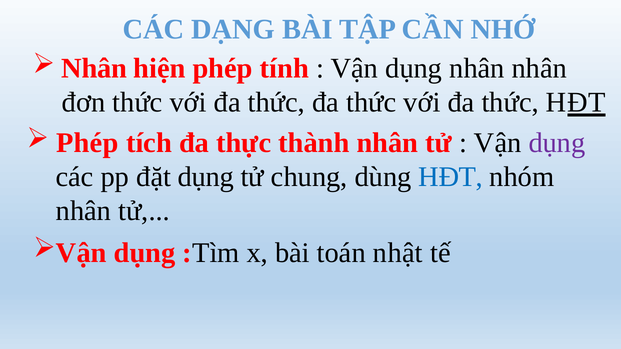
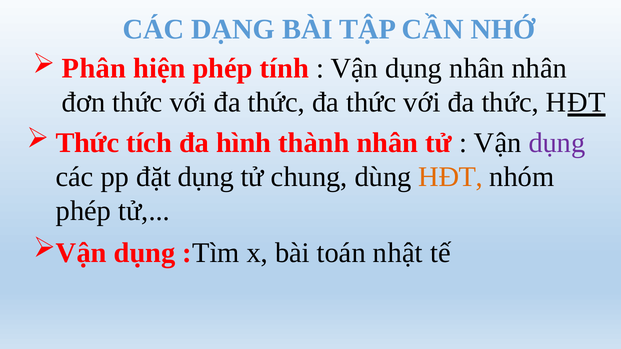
Nhân: Nhân -> Phân (94, 68)
Phép: Phép -> Thức (88, 143)
thực: thực -> hình (244, 143)
HĐT colour: blue -> orange (451, 177)
nhân: nhân -> phép (83, 211)
